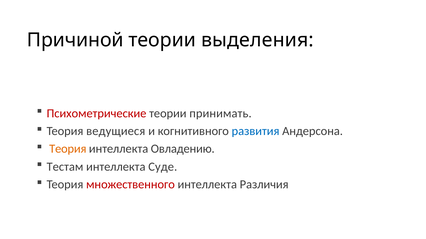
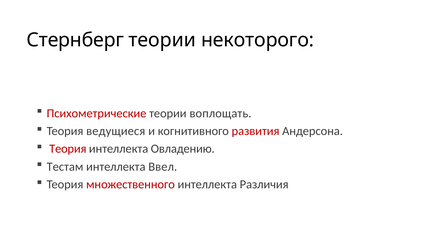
Причиной: Причиной -> Стернберг (75, 40)
выделения: выделения -> некоторого (258, 40)
принимать: принимать -> воплощать (221, 114)
развития colour: blue -> red (256, 131)
Теория colour: orange -> red (68, 149)
Суде: Суде -> Ввел (163, 167)
